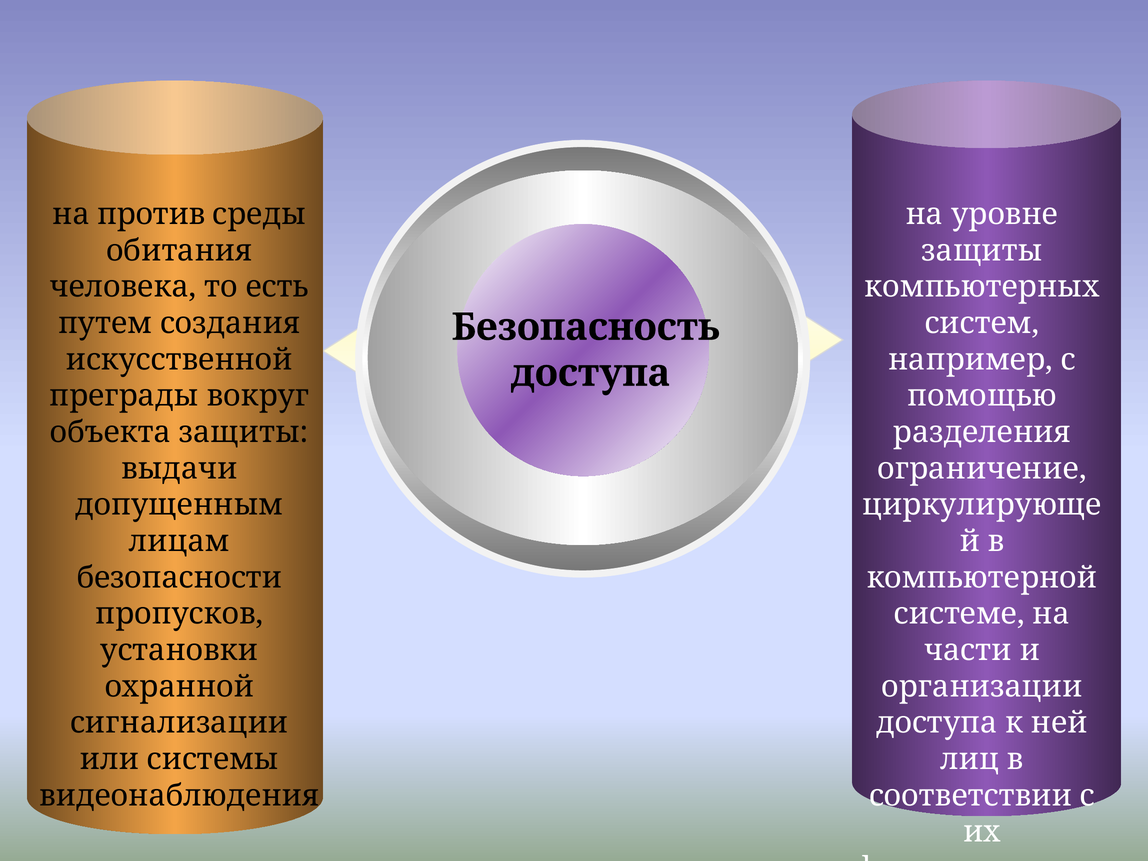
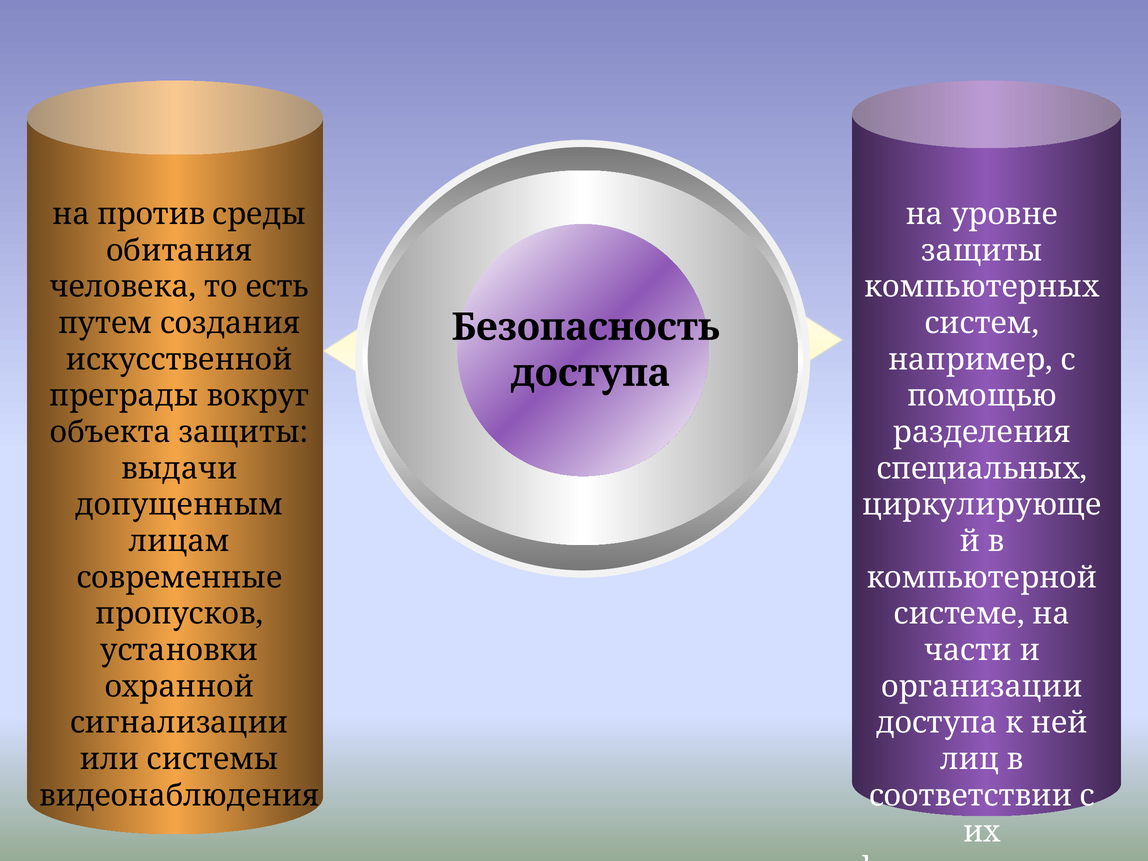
ограничение: ограничение -> специальных (982, 469)
безопасности: безопасности -> современные (179, 578)
